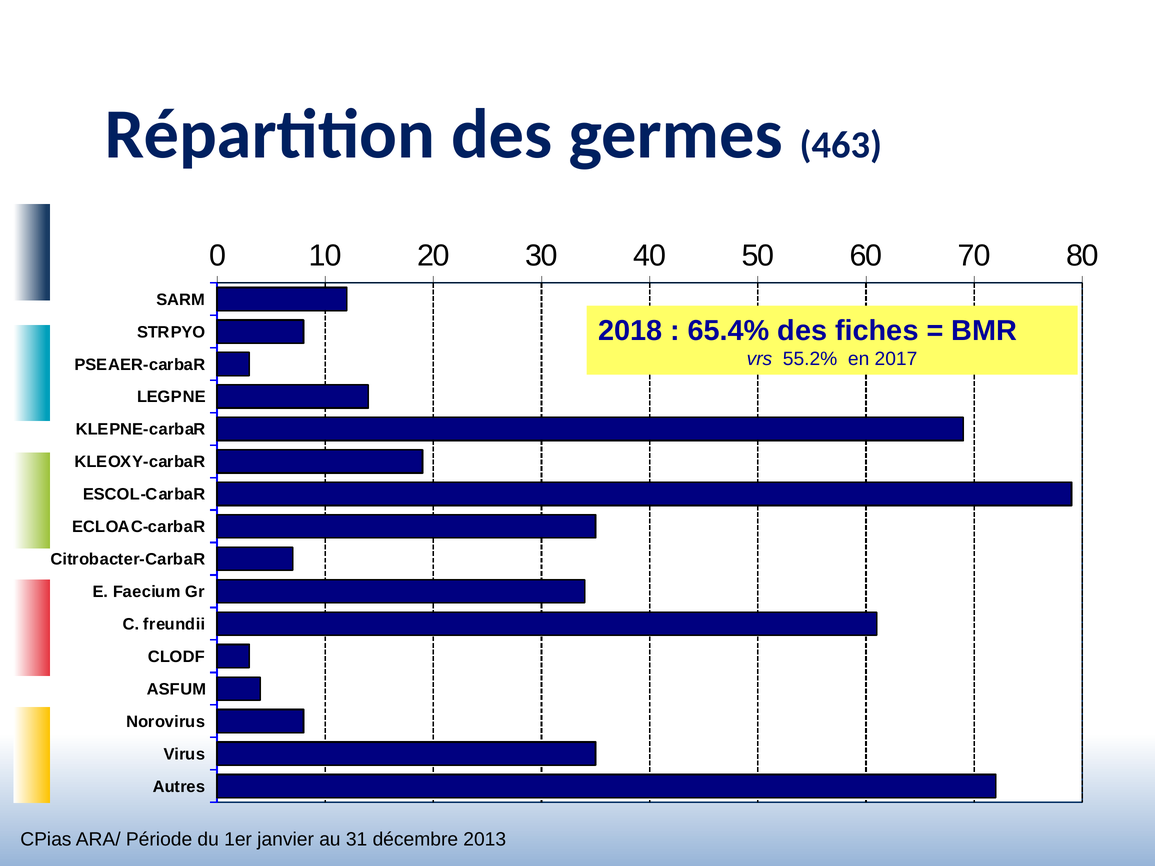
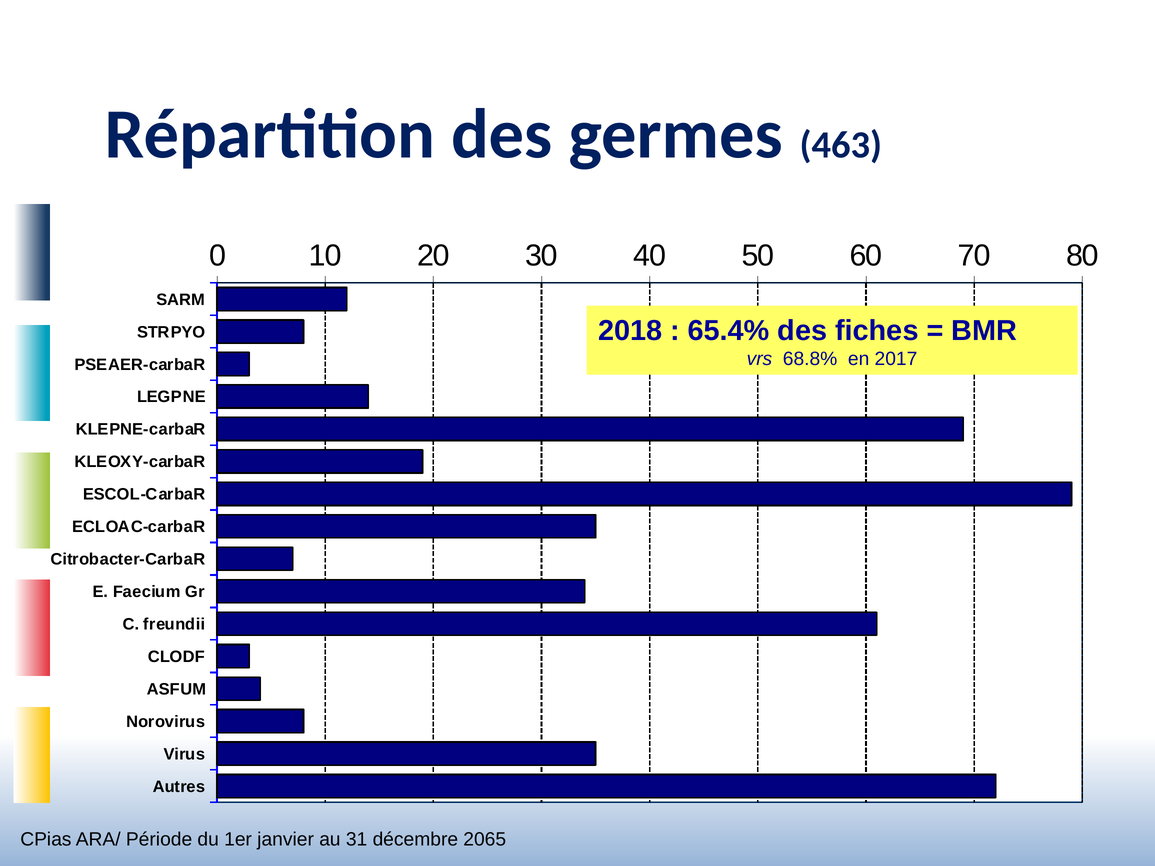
55.2%: 55.2% -> 68.8% (810, 359)
2013: 2013 -> 2065 (485, 839)
